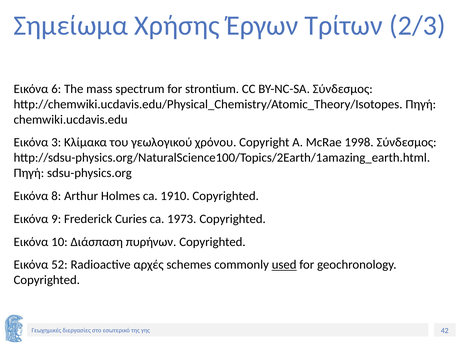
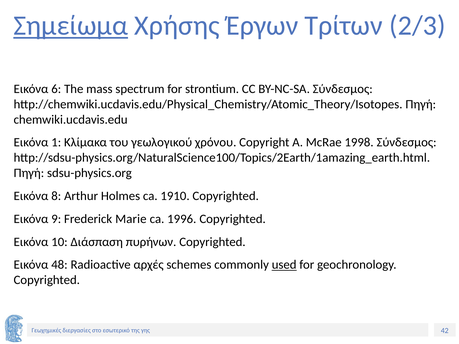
Σημείωμα underline: none -> present (71, 26)
3: 3 -> 1 (56, 143)
Curies: Curies -> Marie (131, 219)
1973: 1973 -> 1996 (182, 219)
52: 52 -> 48 (59, 265)
